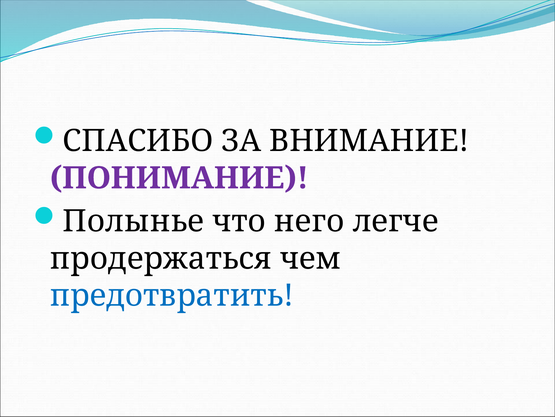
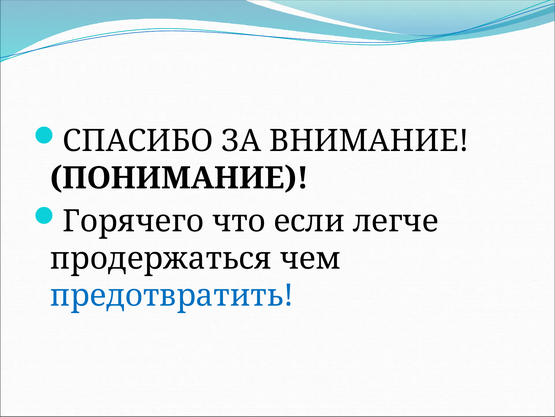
ПОНИМАНИЕ colour: purple -> black (179, 178)
Полынье: Полынье -> Горячего (133, 221)
него: него -> если (309, 221)
